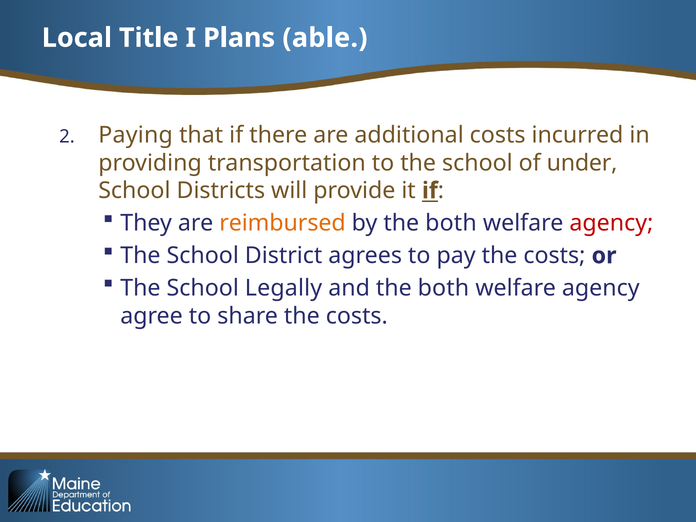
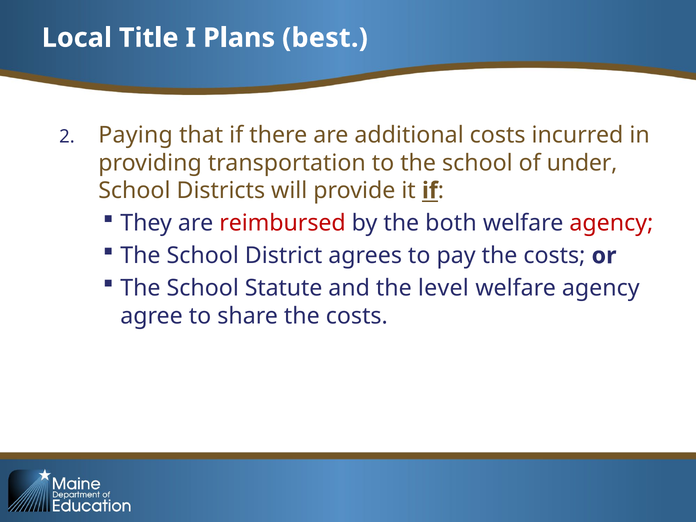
able: able -> best (325, 38)
reimbursed colour: orange -> red (282, 223)
Legally: Legally -> Statute (284, 288)
and the both: both -> level (443, 288)
